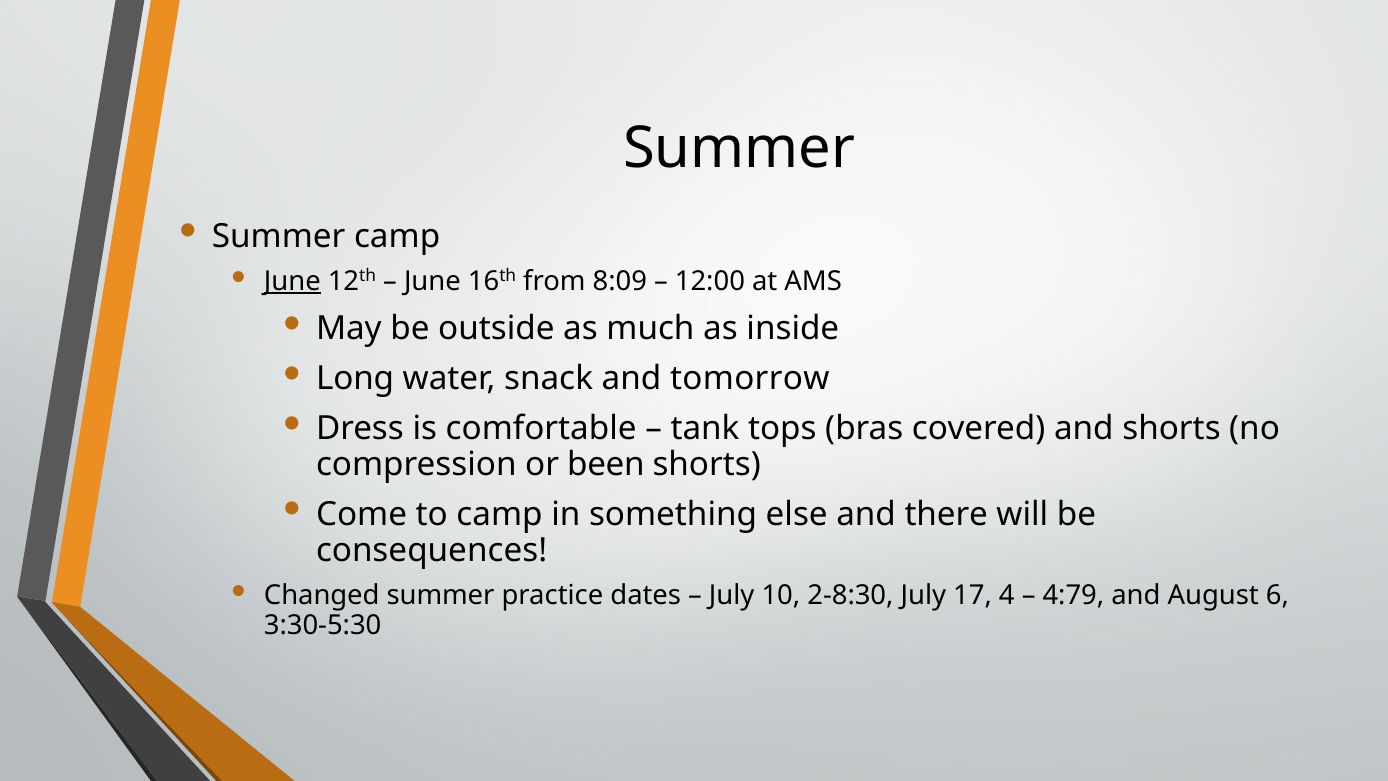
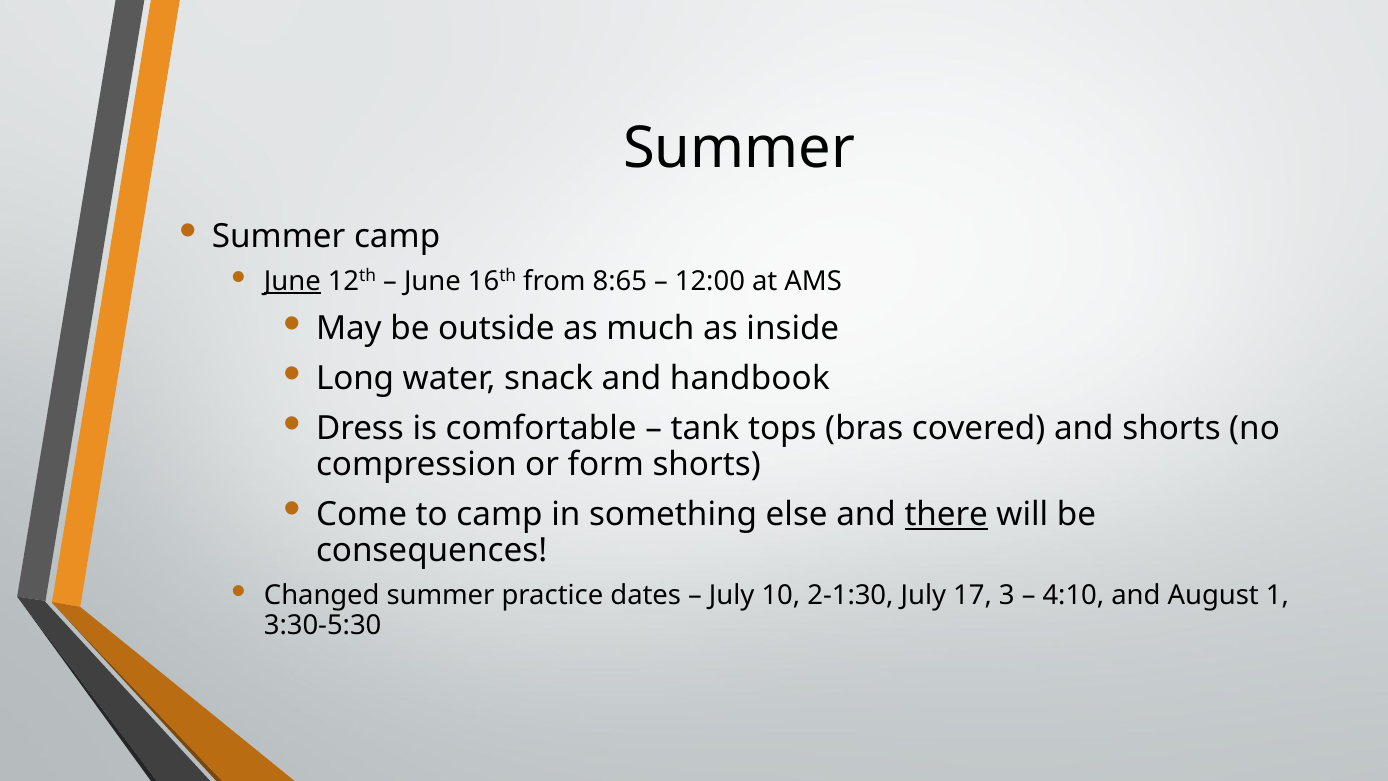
8:09: 8:09 -> 8:65 (620, 281)
tomorrow: tomorrow -> handbook (750, 379)
been: been -> form (606, 464)
there underline: none -> present (946, 514)
2-8:30: 2-8:30 -> 2-1:30 (850, 595)
4: 4 -> 3 (1007, 595)
4:79: 4:79 -> 4:10 (1073, 595)
6: 6 -> 1 (1277, 595)
